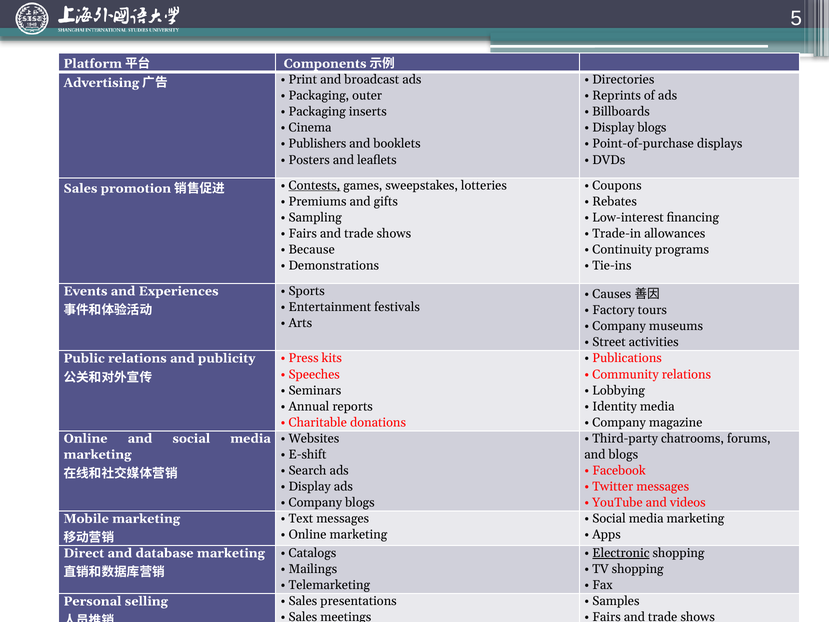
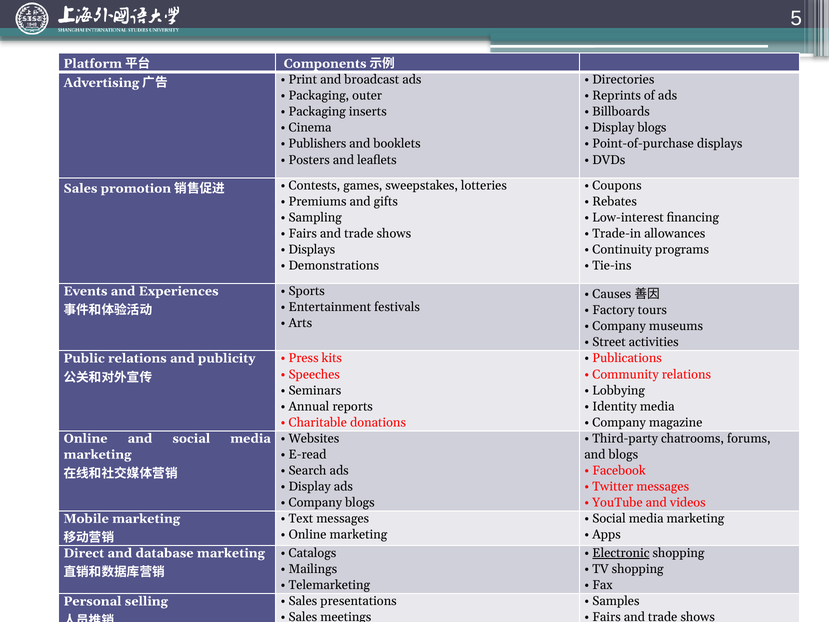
Contests underline: present -> none (314, 185)
Because: Because -> Displays (312, 249)
E-shift: E-shift -> E-read (307, 454)
